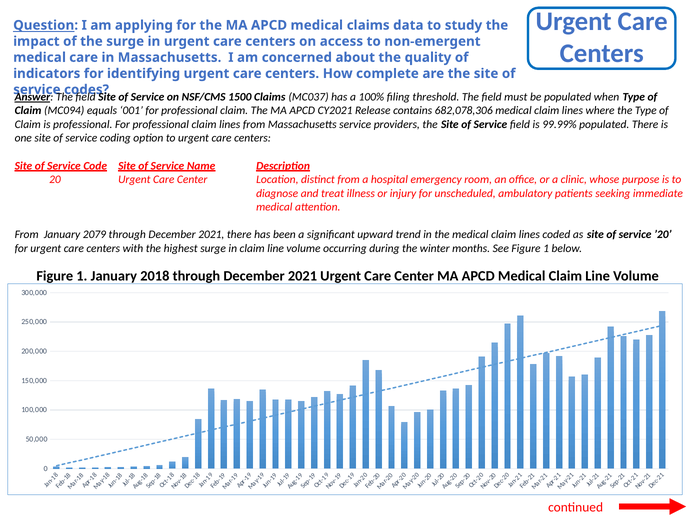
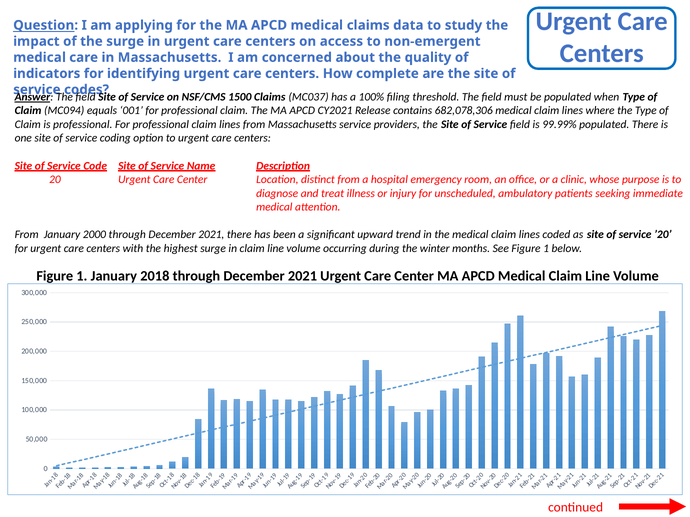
2079: 2079 -> 2000 (94, 235)
